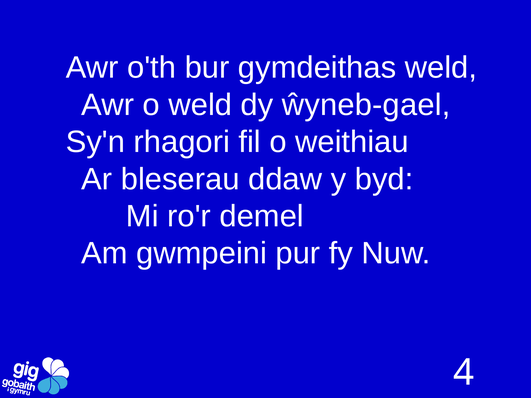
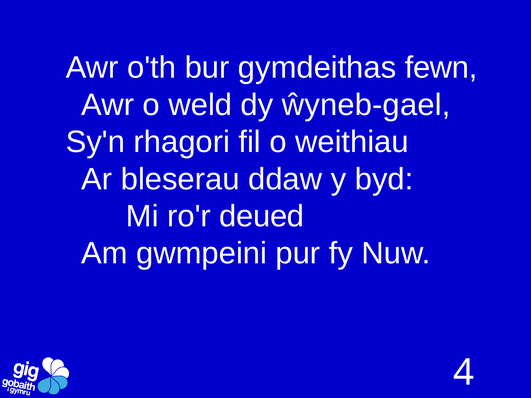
gymdeithas weld: weld -> fewn (441, 68)
demel: demel -> deued (262, 216)
